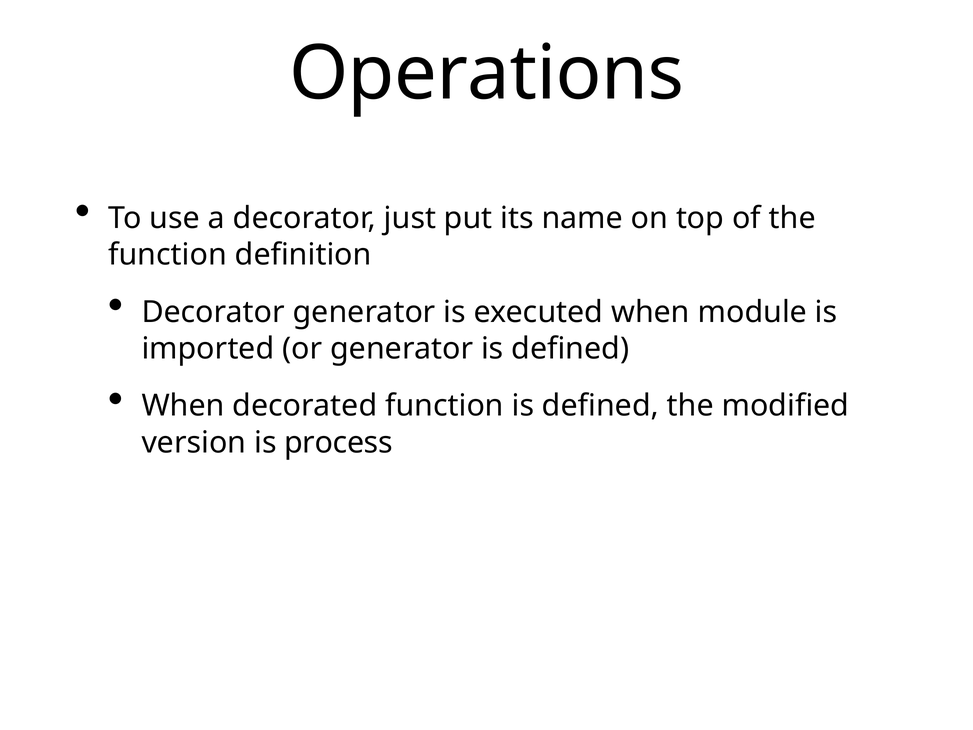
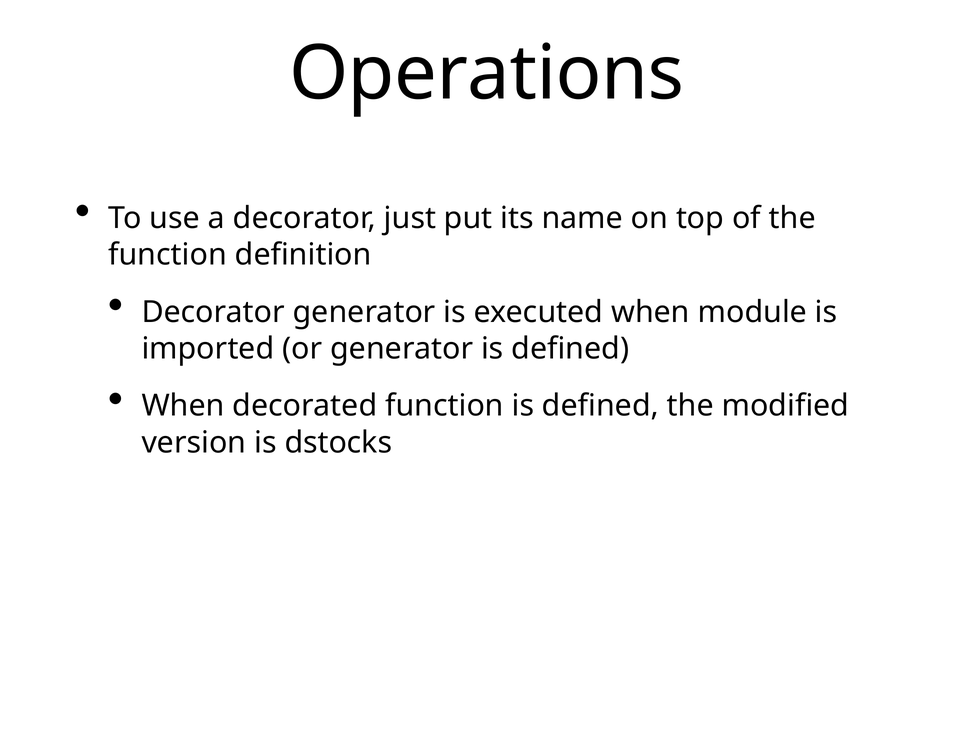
process: process -> dstocks (338, 442)
